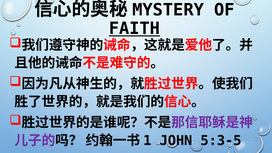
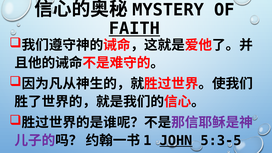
JOHN underline: none -> present (176, 141)
